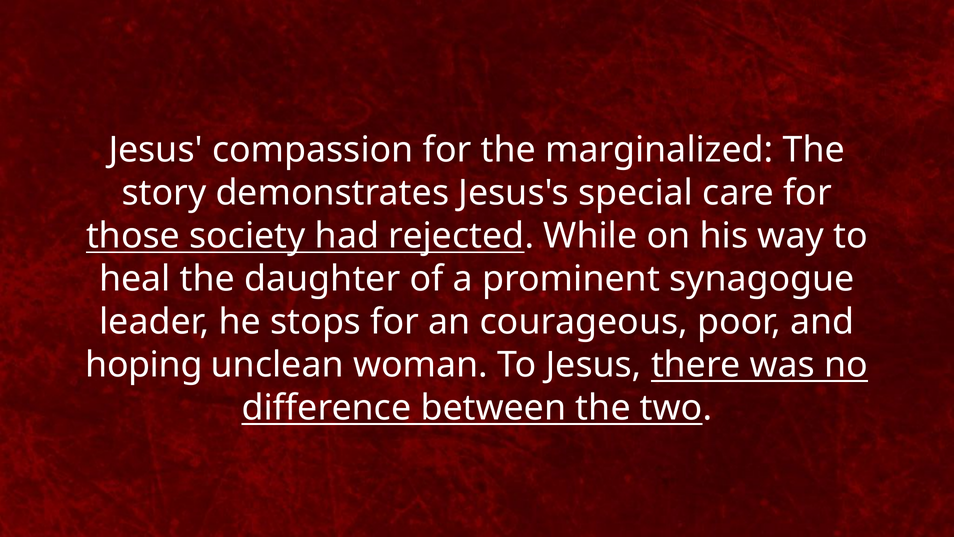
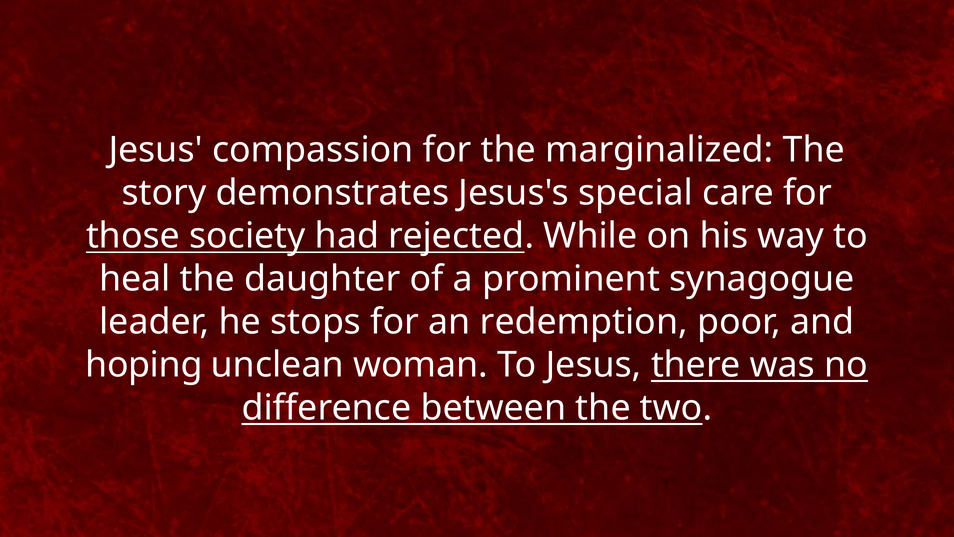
courageous: courageous -> redemption (584, 322)
